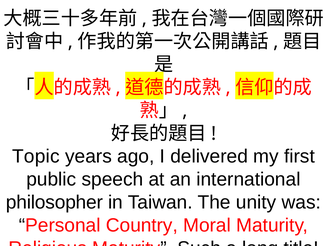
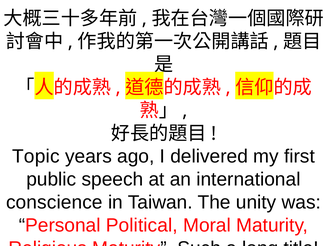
philosopher: philosopher -> conscience (54, 202)
Country: Country -> Political (142, 225)
